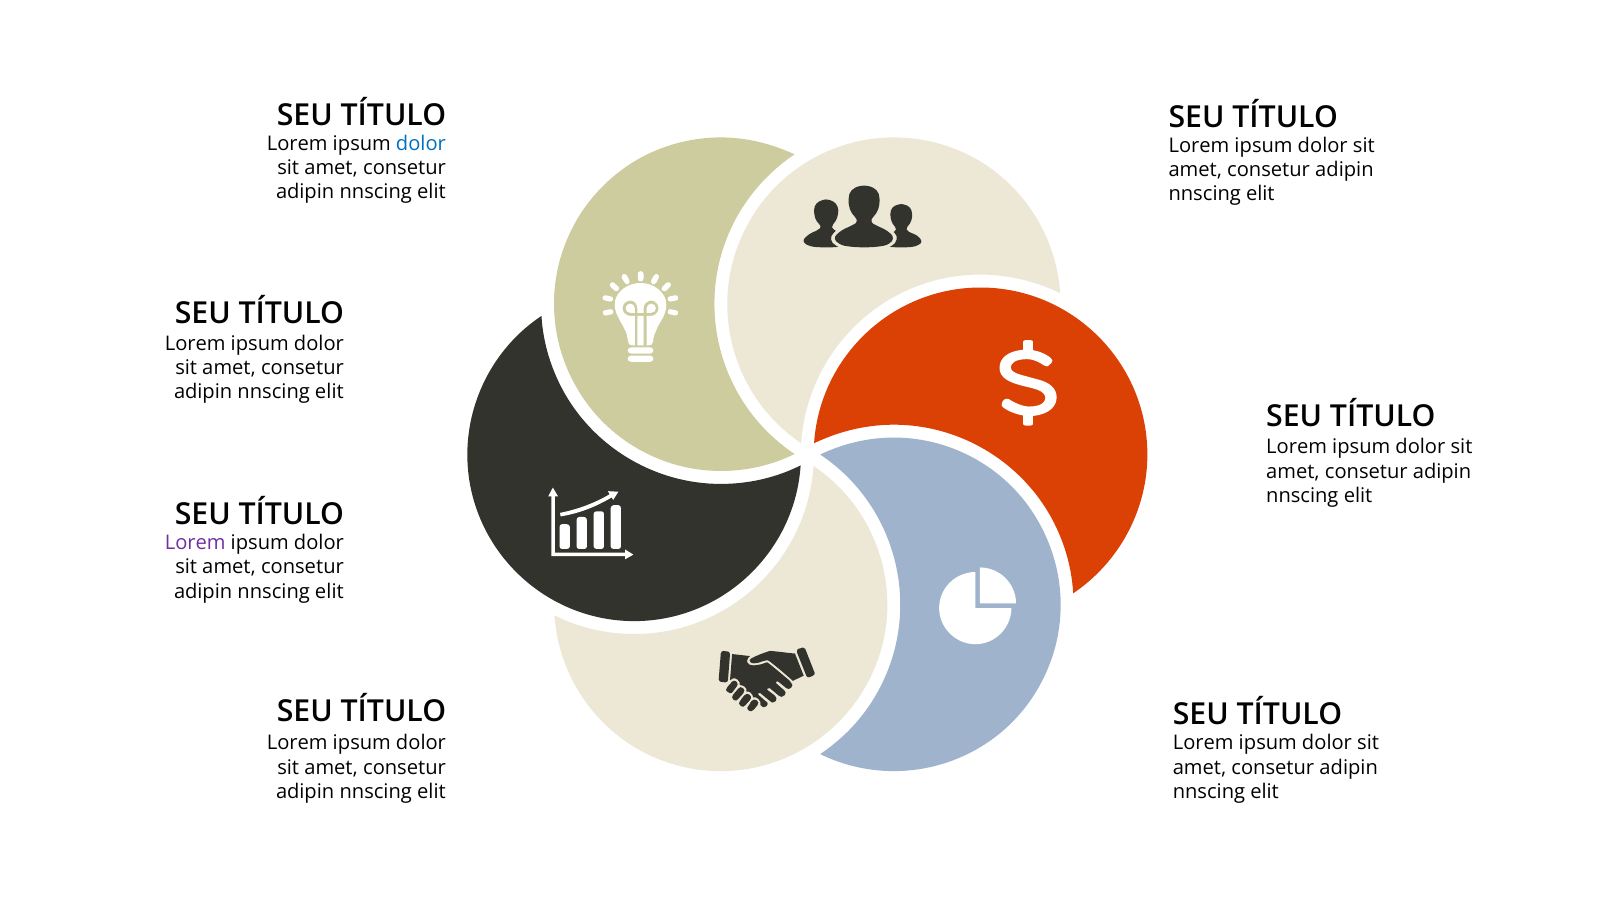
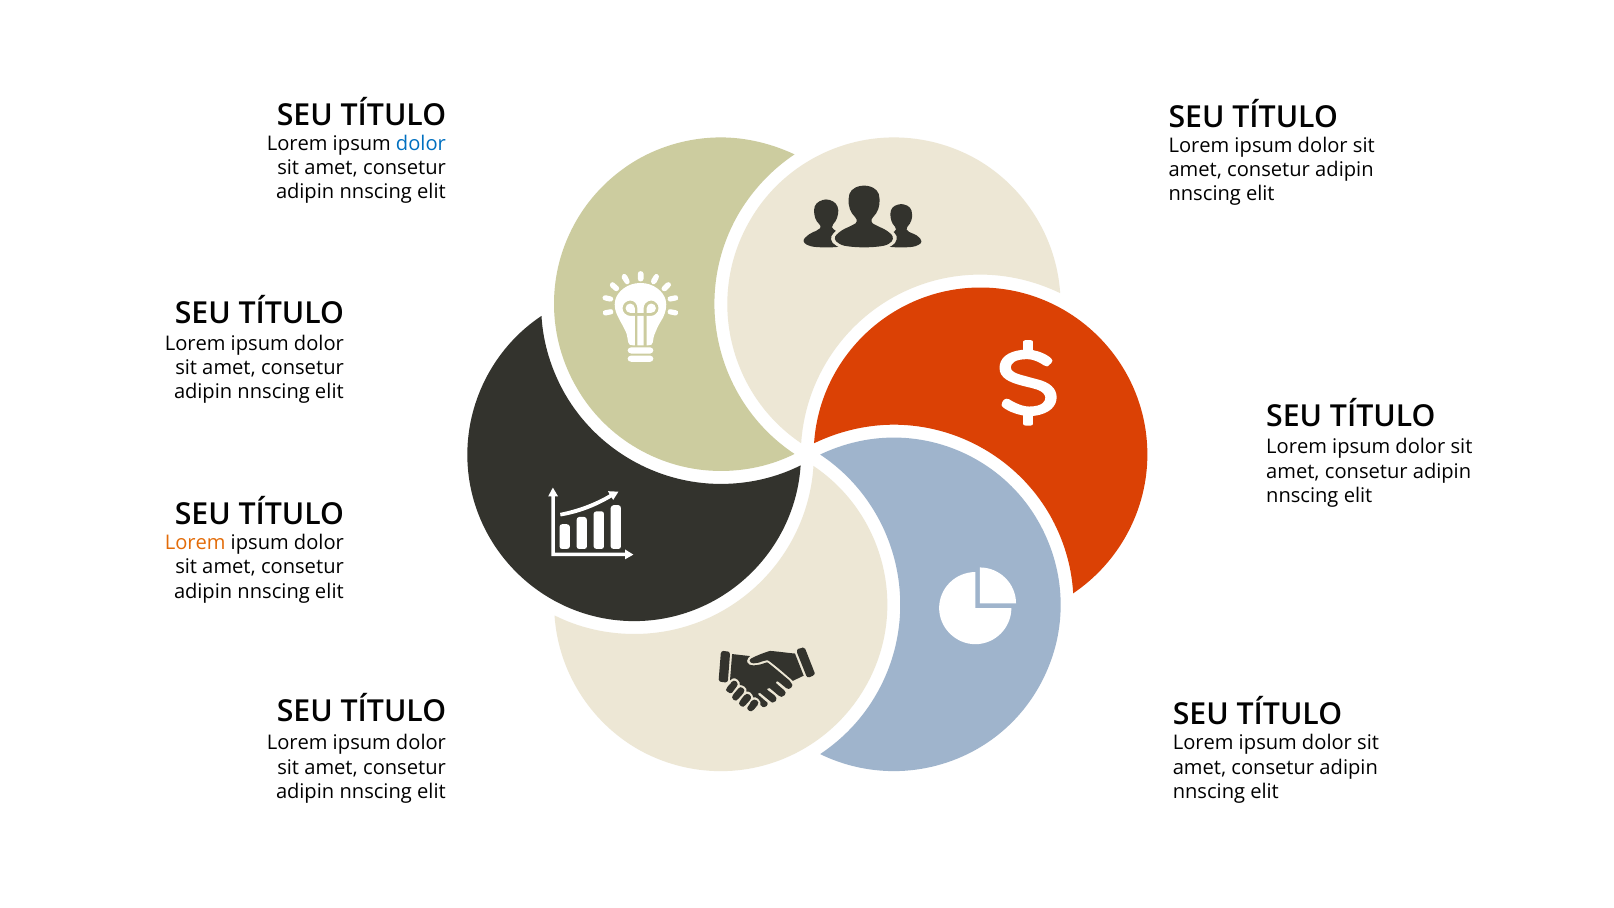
Lorem colour: purple -> orange (195, 543)
